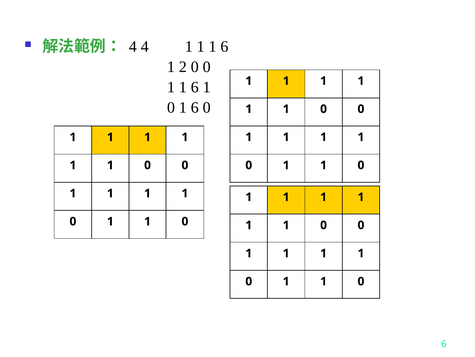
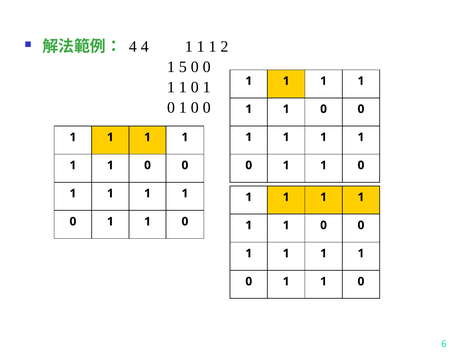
1 1 1 6: 6 -> 2 (224, 46)
2: 2 -> 5 (183, 67)
6: 6 -> 0 (195, 87)
6: 6 -> 0 (195, 107)
